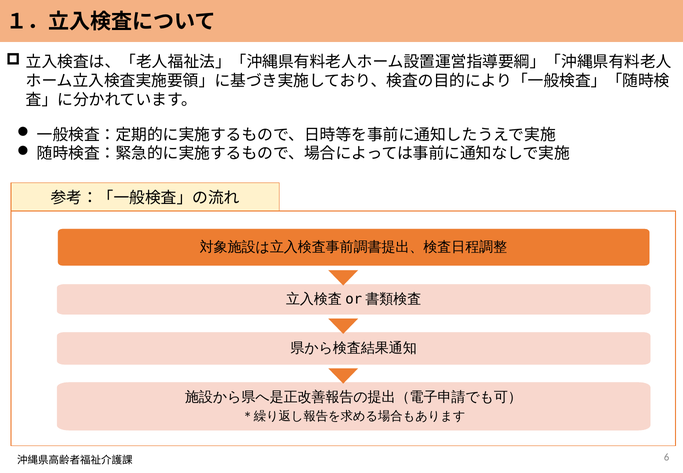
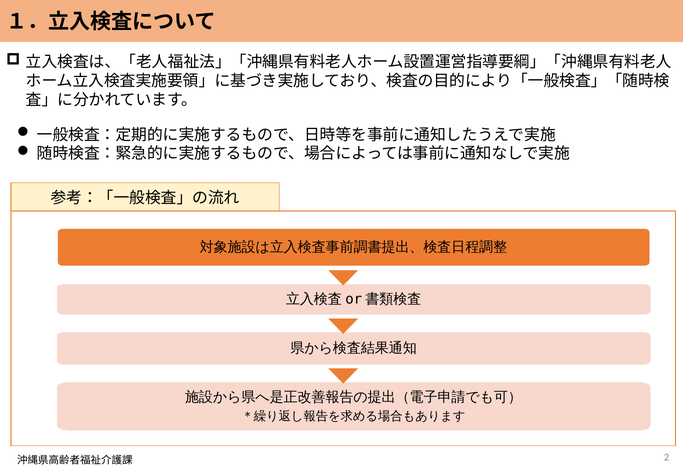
6: 6 -> 2 (667, 457)
